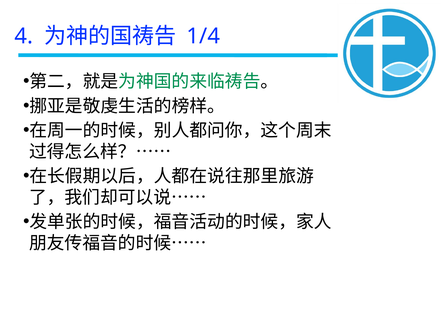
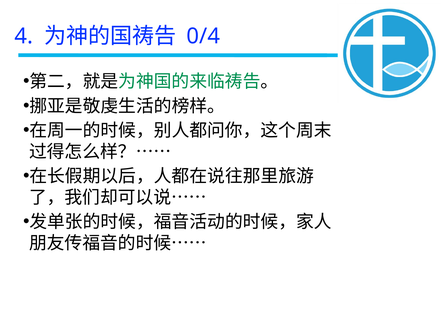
1/4: 1/4 -> 0/4 (203, 36)
